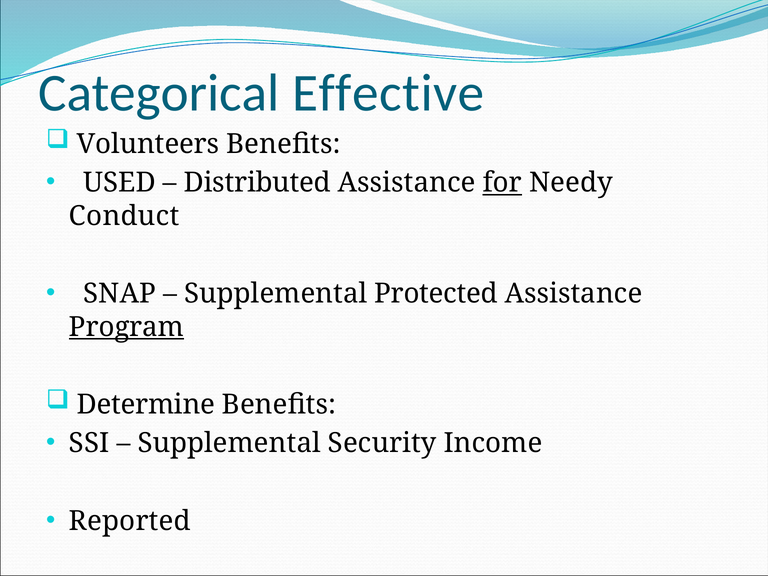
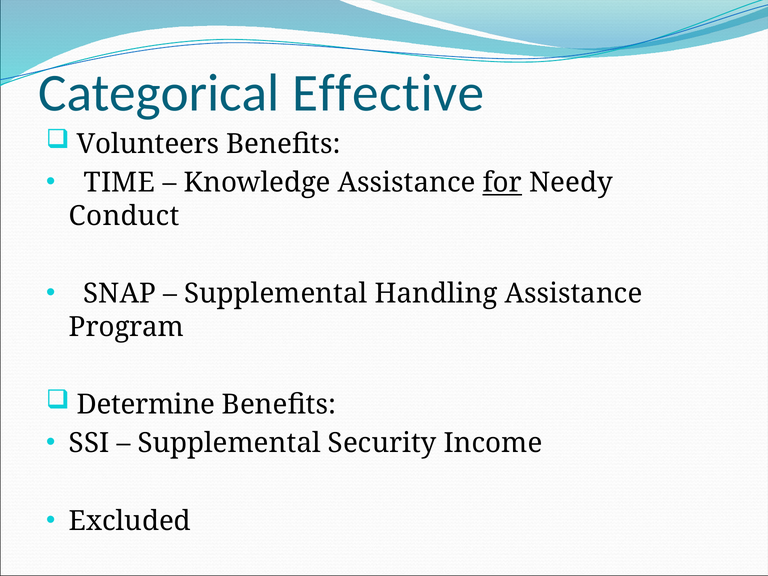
USED: USED -> TIME (119, 183)
Distributed: Distributed -> Knowledge (257, 183)
Protected: Protected -> Handling (436, 294)
Program underline: present -> none (127, 327)
Reported: Reported -> Excluded (130, 521)
